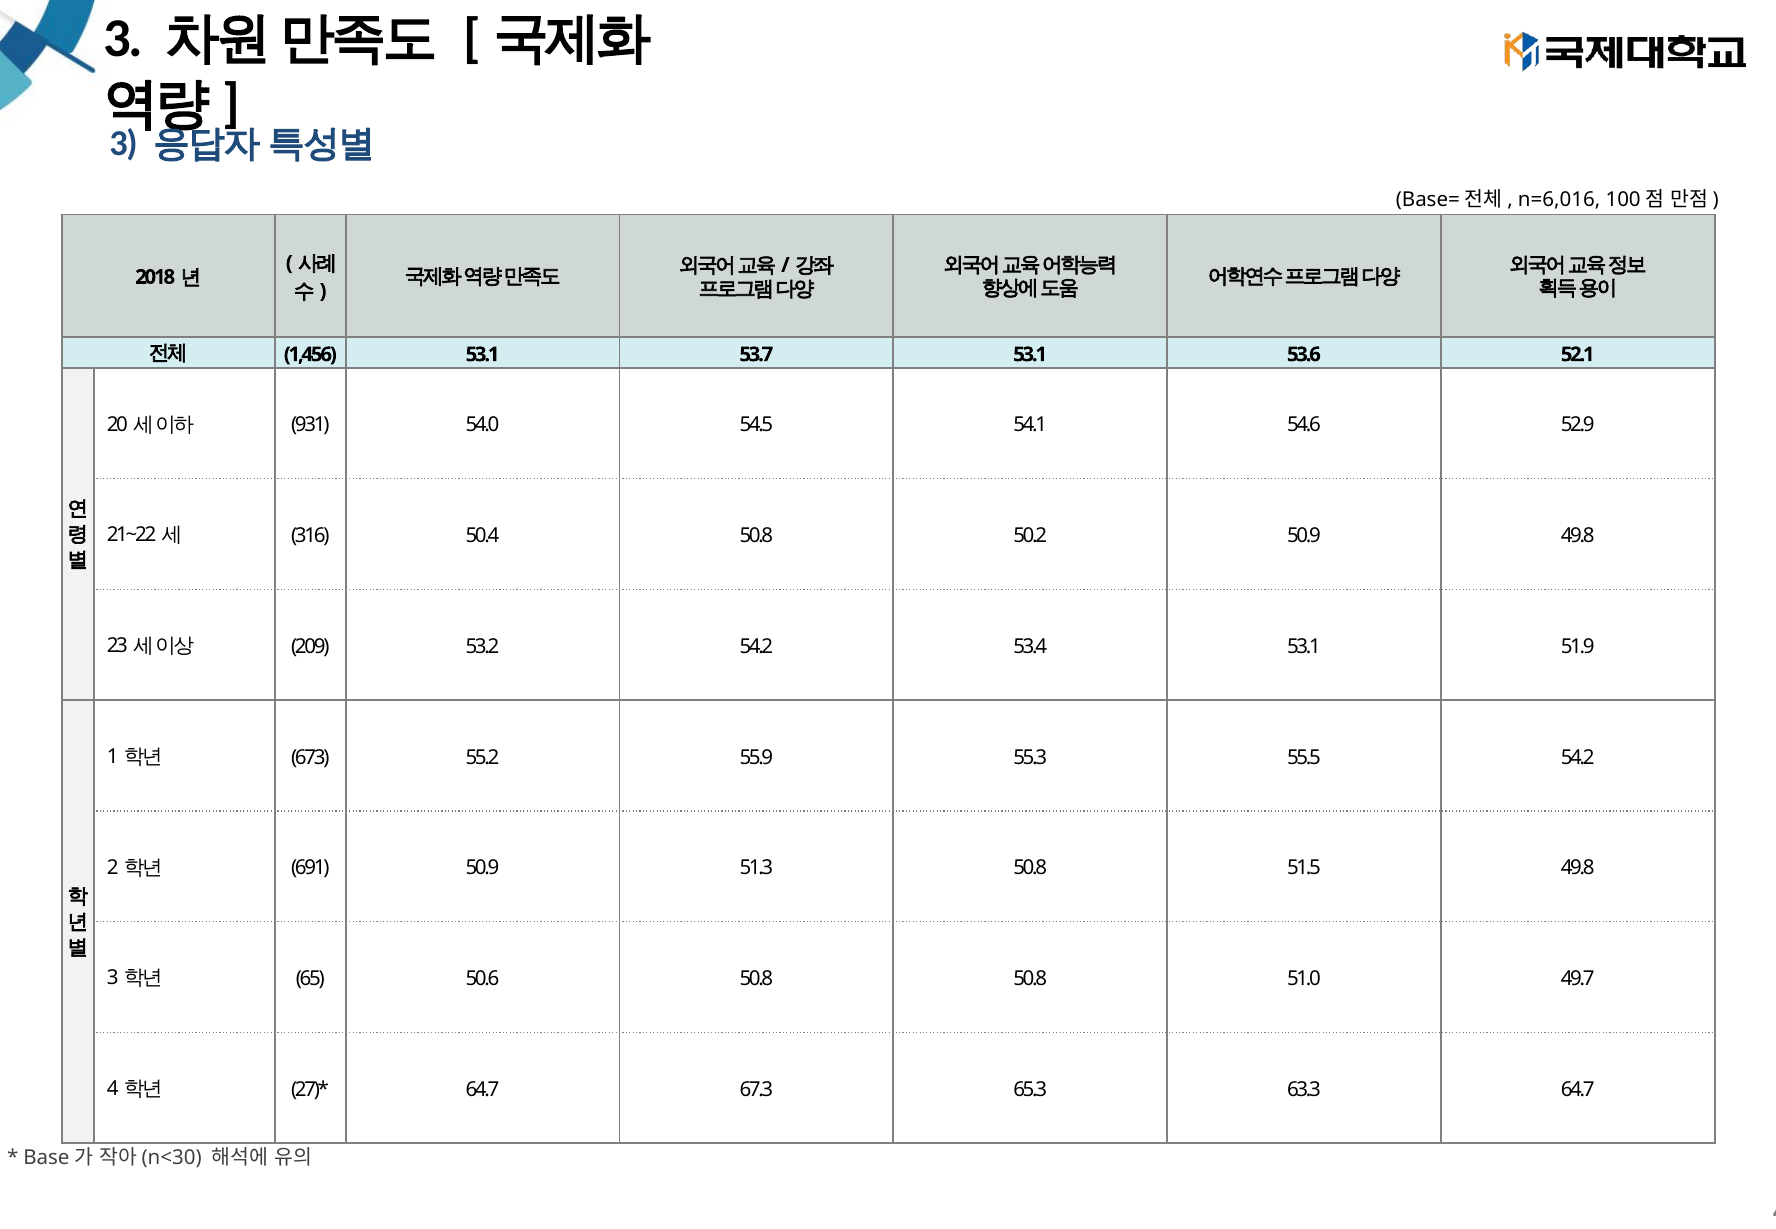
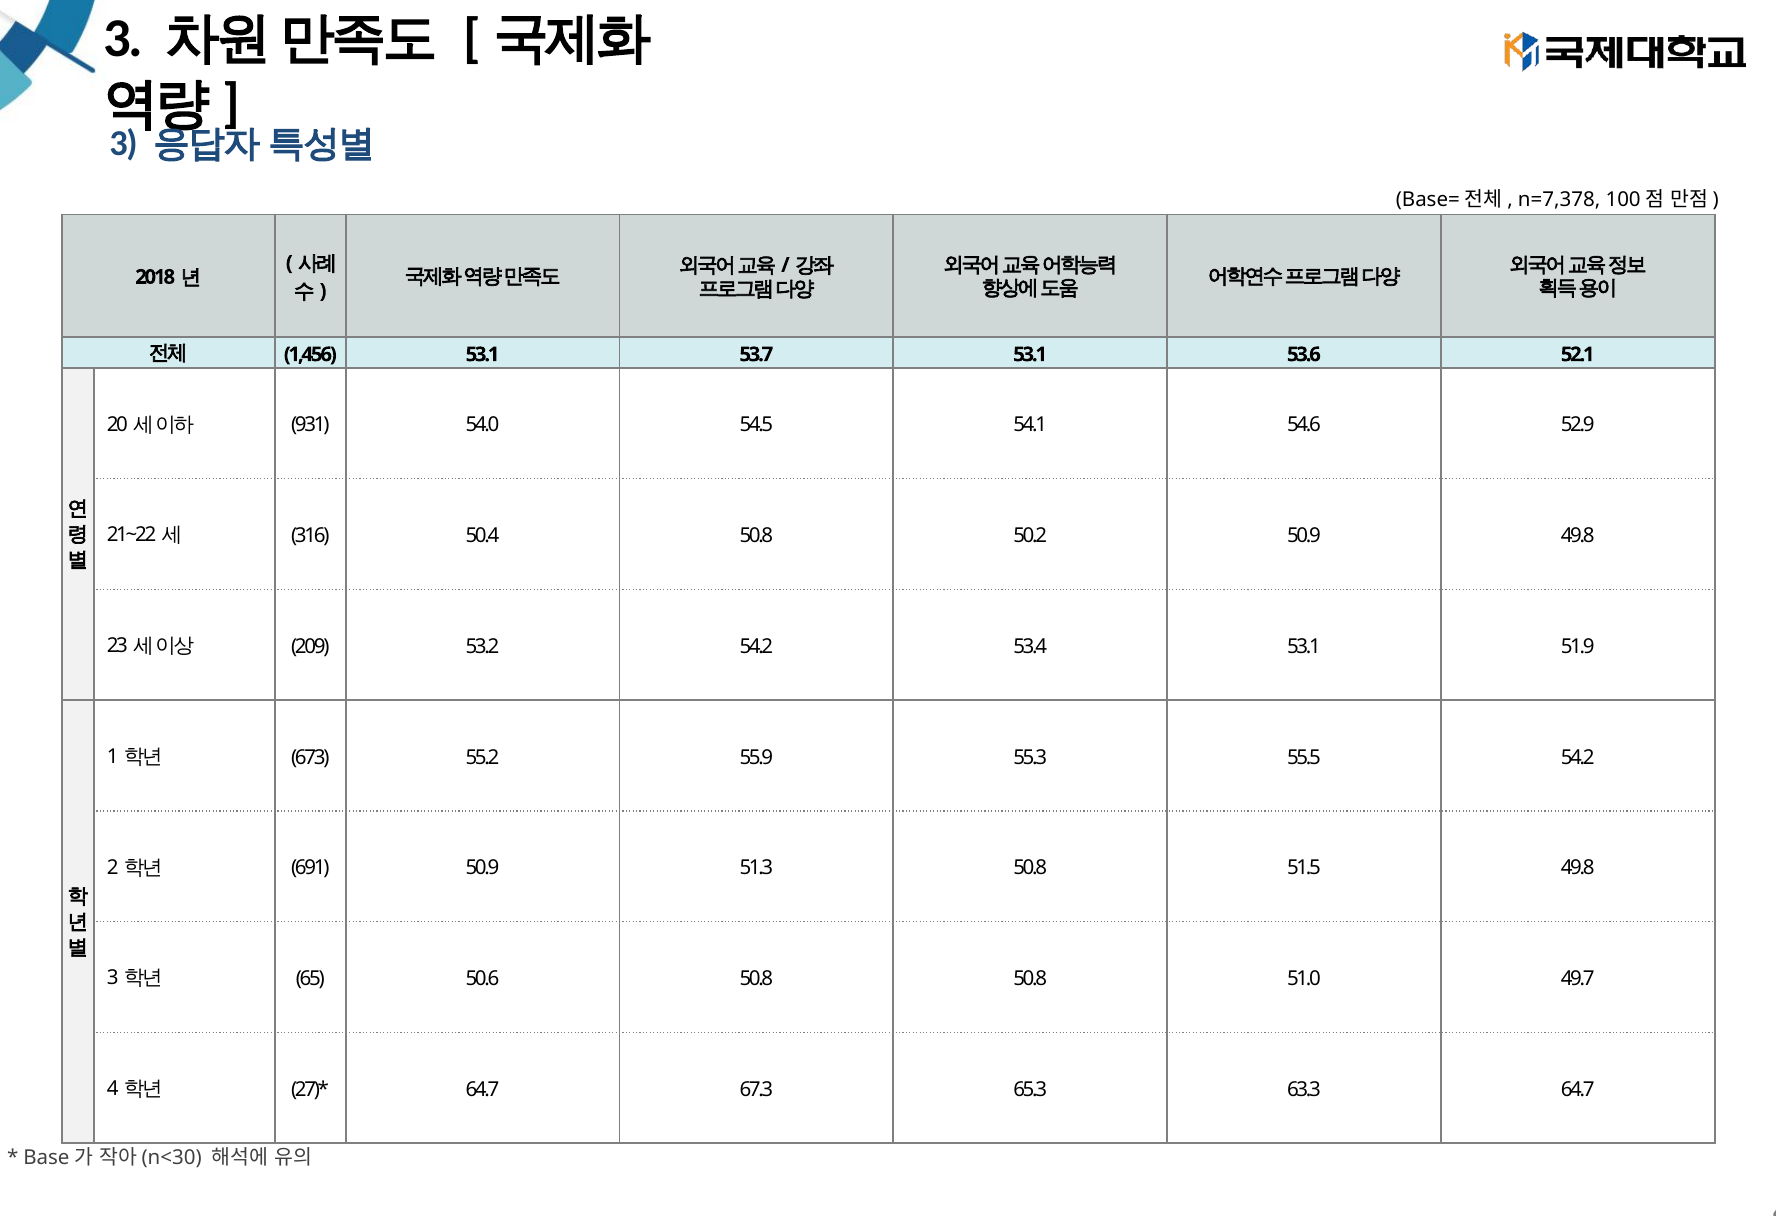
n=6,016: n=6,016 -> n=7,378 (1559, 200)
